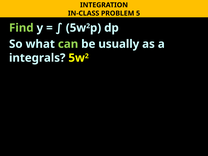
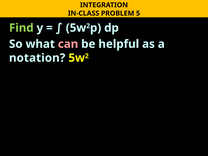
can colour: light green -> pink (68, 44)
usually: usually -> helpful (119, 44)
integrals: integrals -> notation (37, 58)
